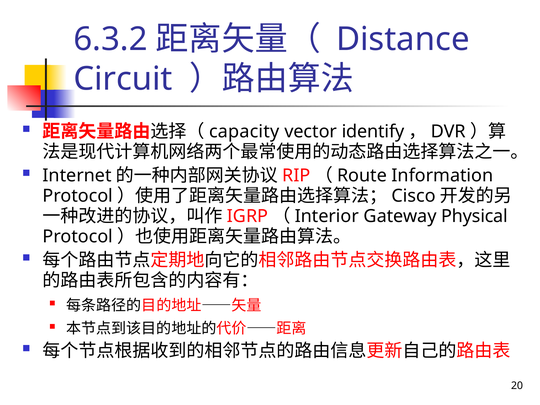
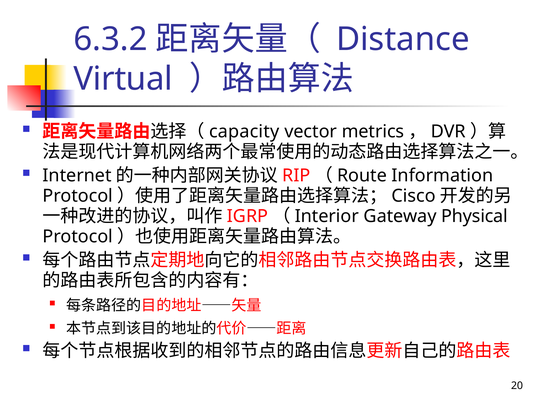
Circuit: Circuit -> Virtual (123, 79)
identify: identify -> metrics (373, 132)
